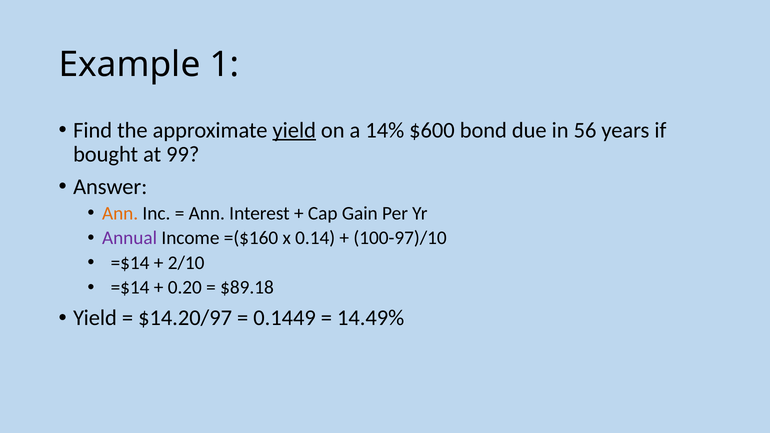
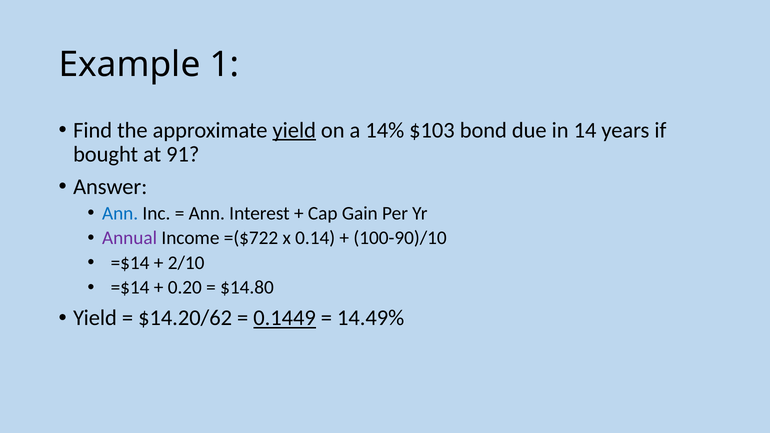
$600: $600 -> $103 (432, 130)
56: 56 -> 14 (585, 130)
99: 99 -> 91 (183, 154)
Ann colour: orange -> blue (120, 213)
=($160: =($160 -> =($722 (251, 238)
100-97)/10: 100-97)/10 -> 100-90)/10 (400, 238)
$89.18: $89.18 -> $14.80 (247, 288)
$14.20/97: $14.20/97 -> $14.20/62 (185, 318)
0.1449 underline: none -> present (285, 318)
